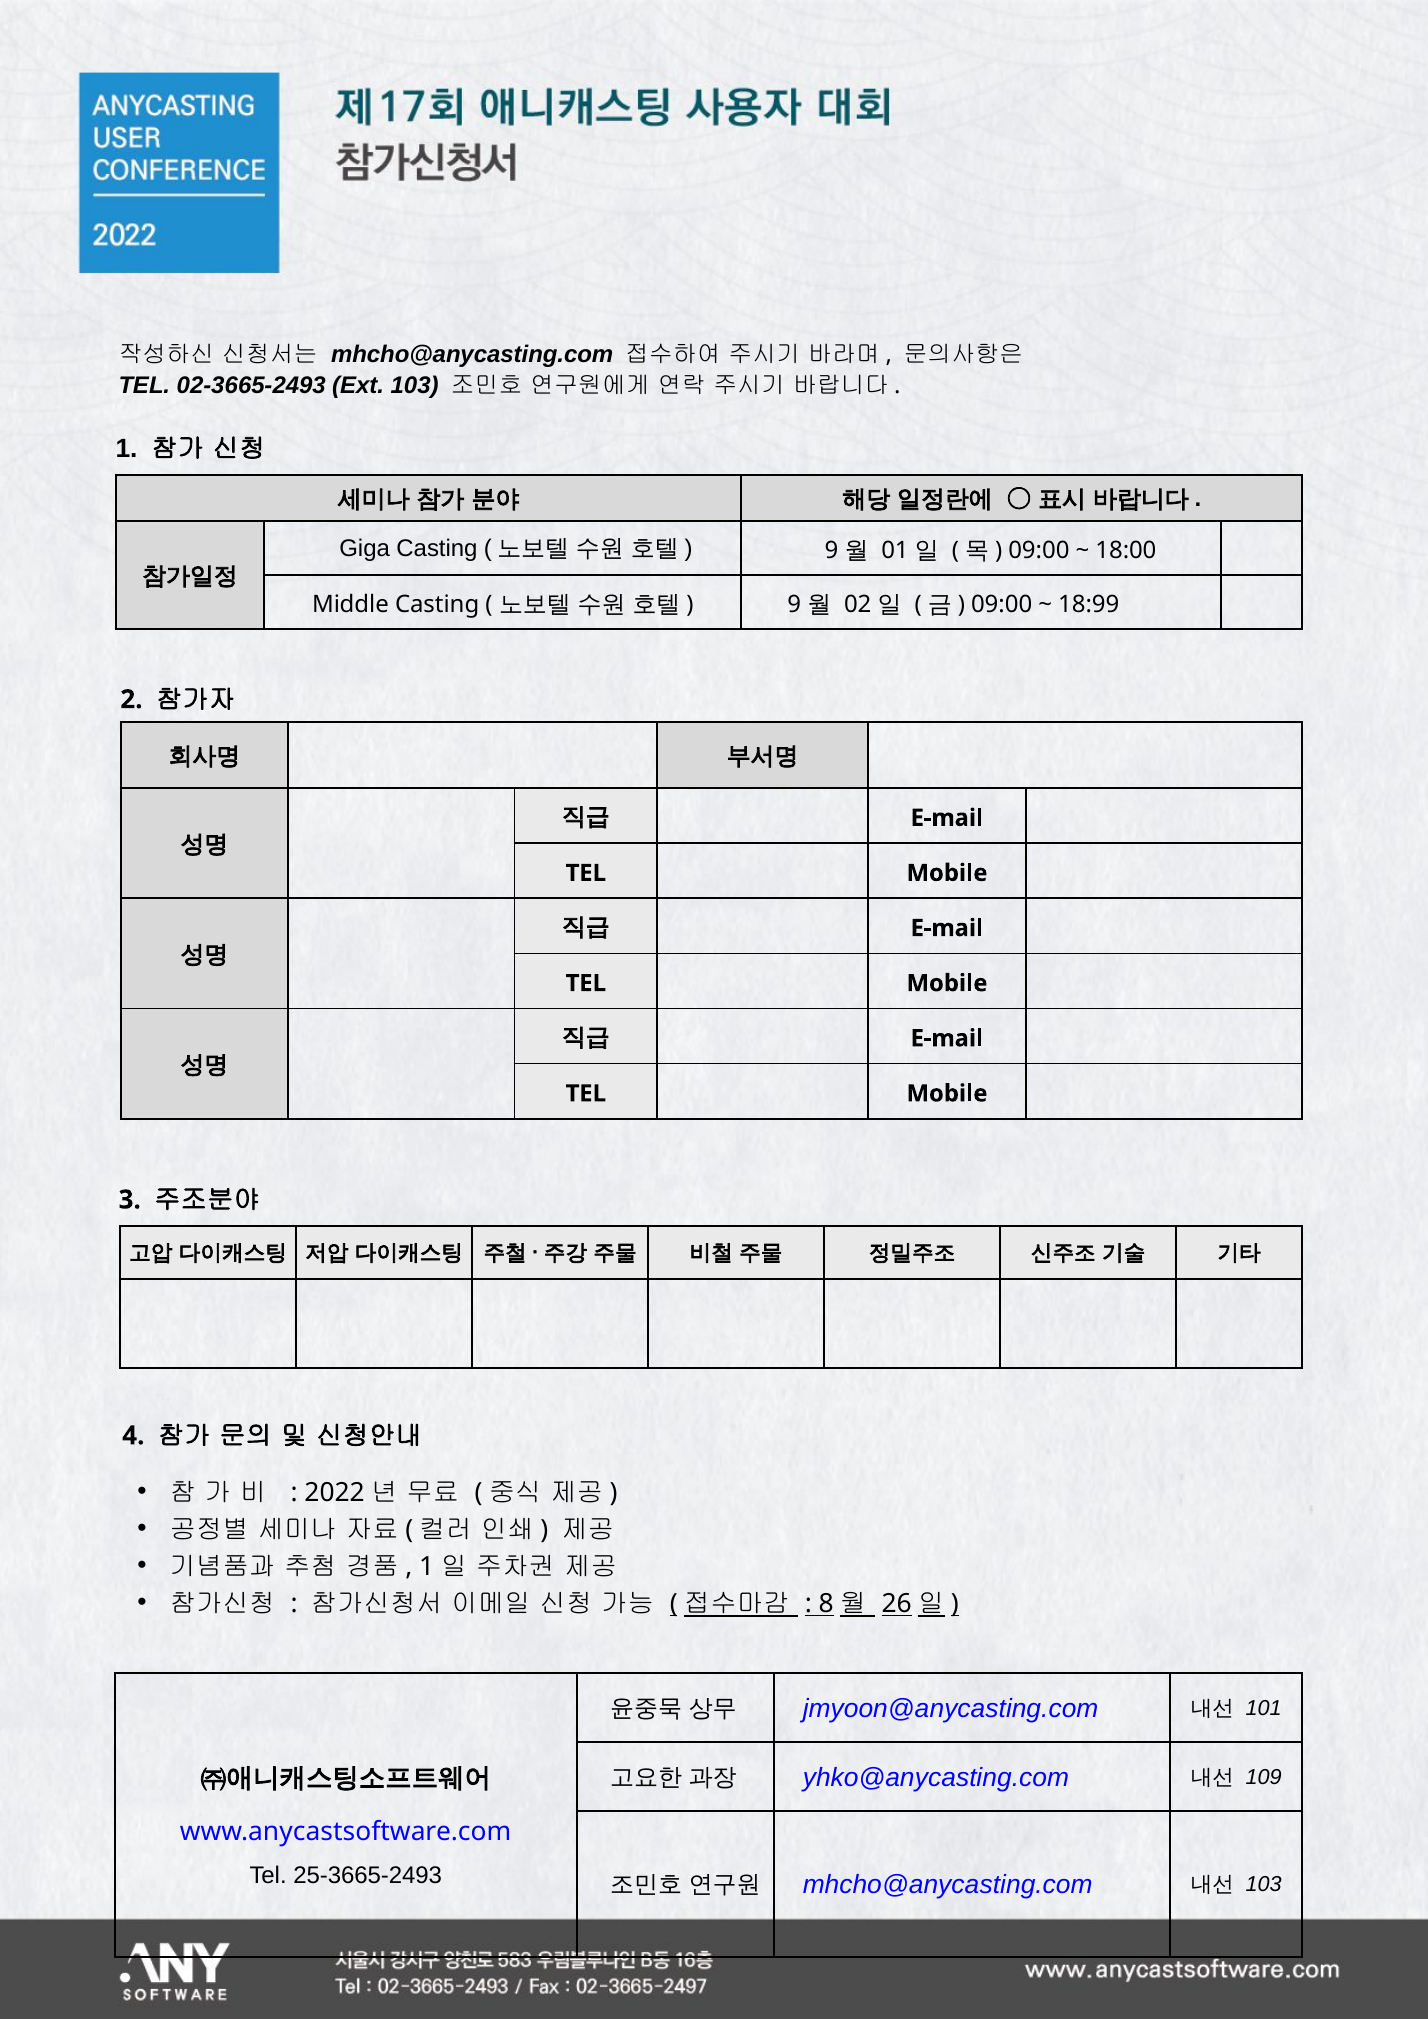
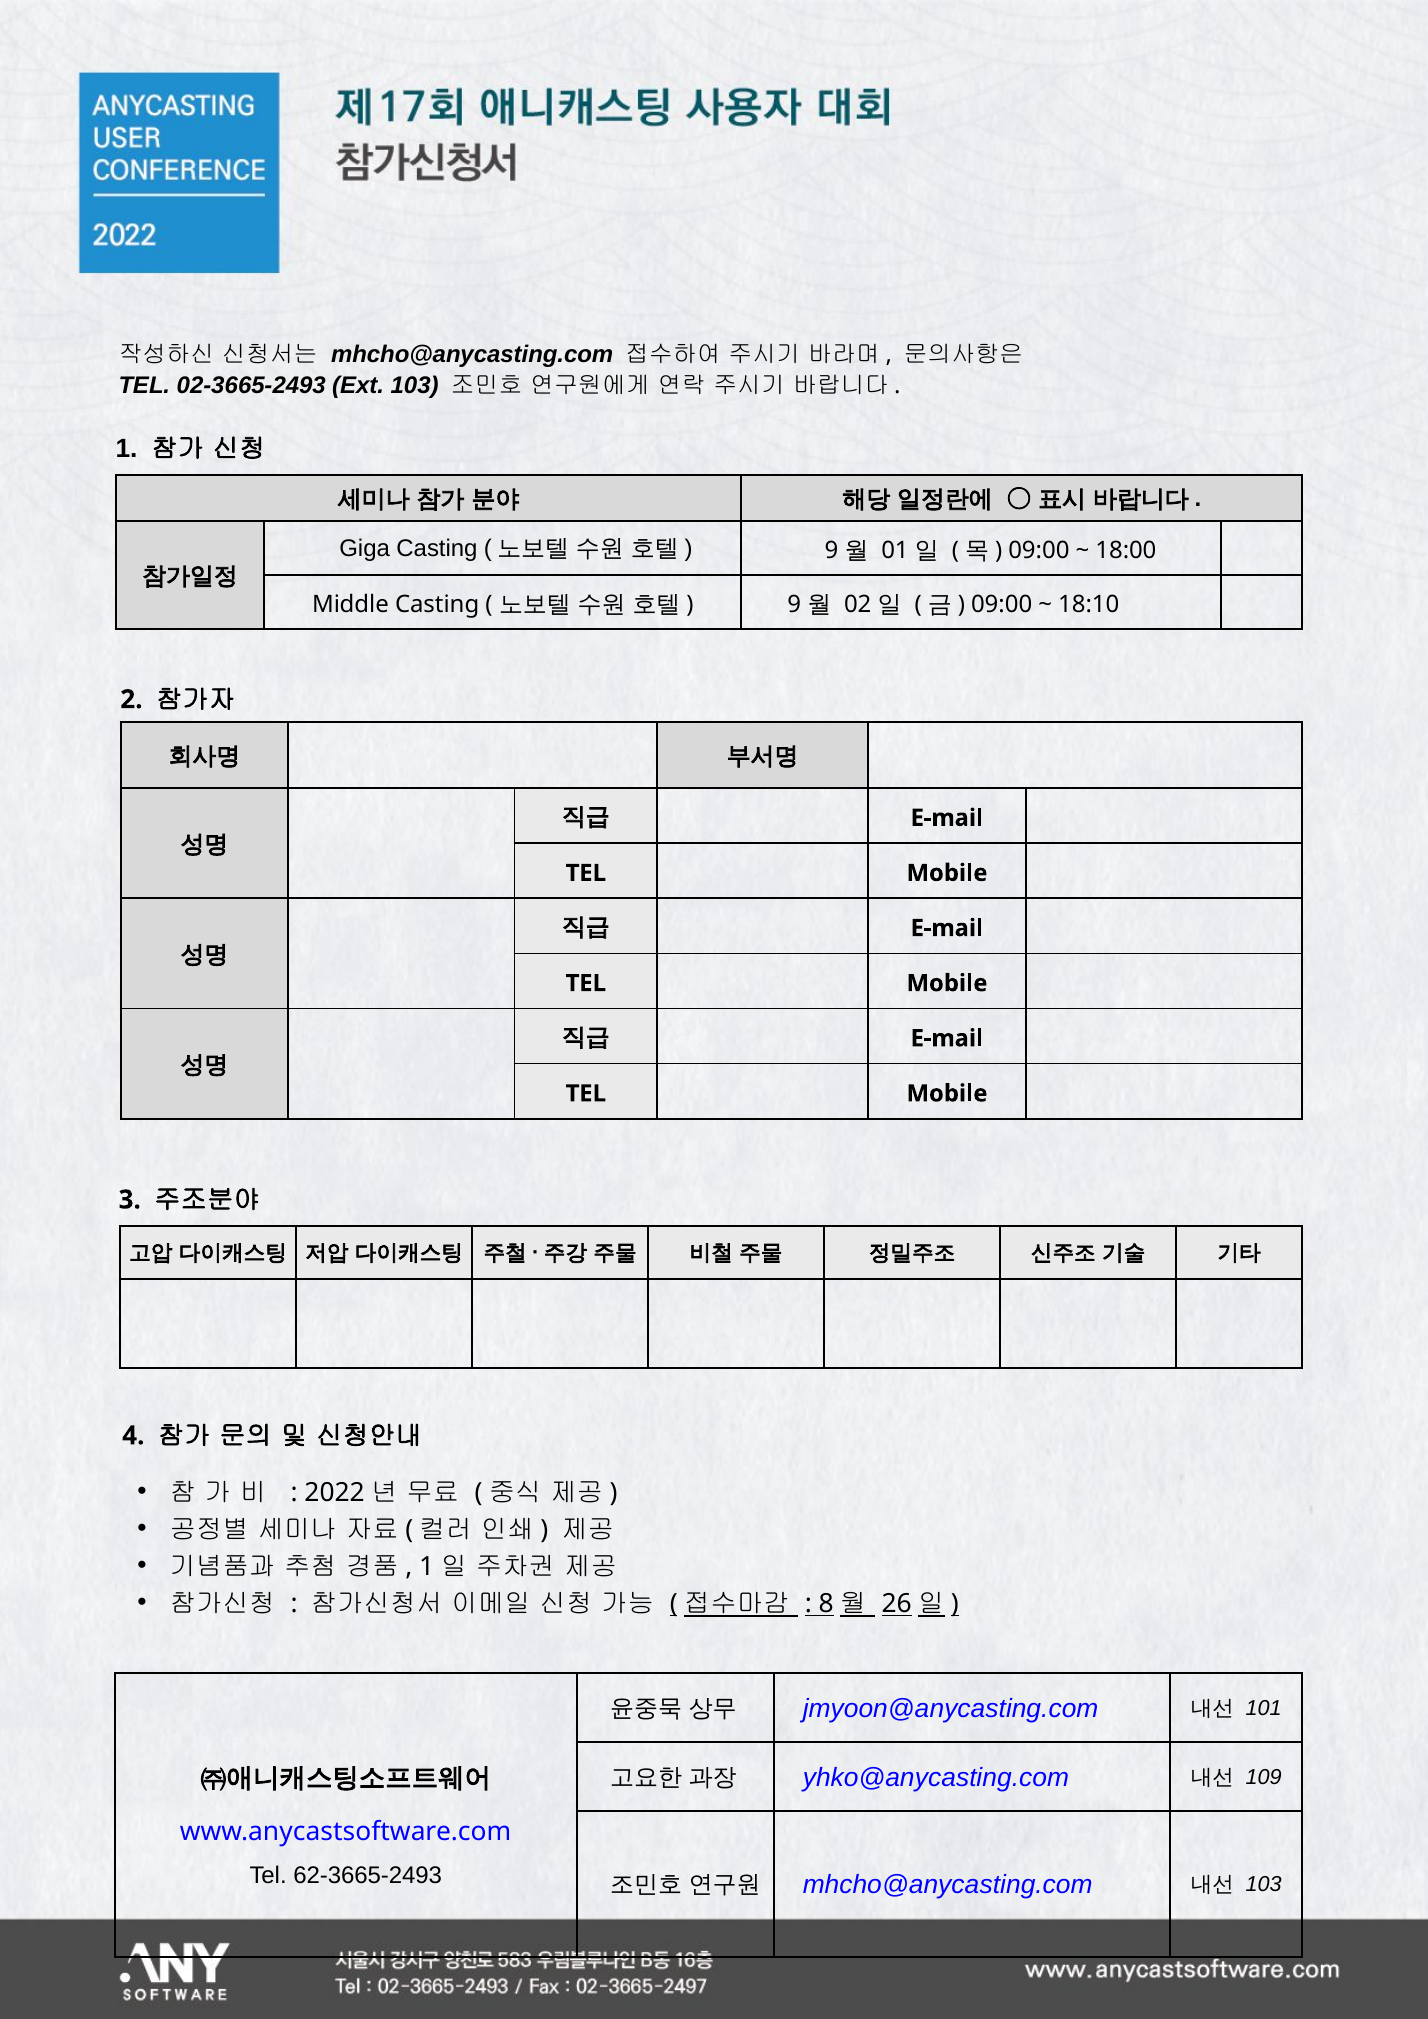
18:99: 18:99 -> 18:10 (1089, 604)
25-3665-2493: 25-3665-2493 -> 62-3665-2493 (368, 1876)
